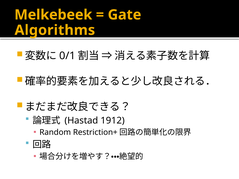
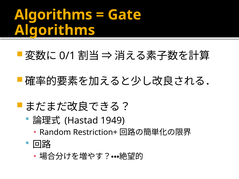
Melkebeek: Melkebeek -> Algorithms (53, 15)
1912: 1912 -> 1949 (113, 121)
